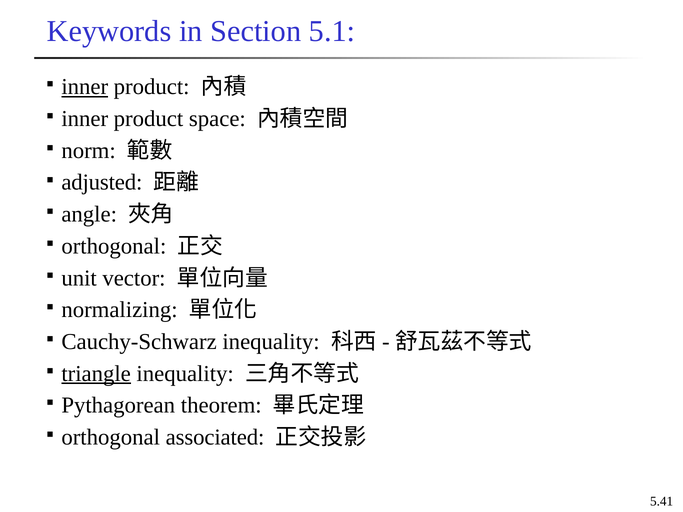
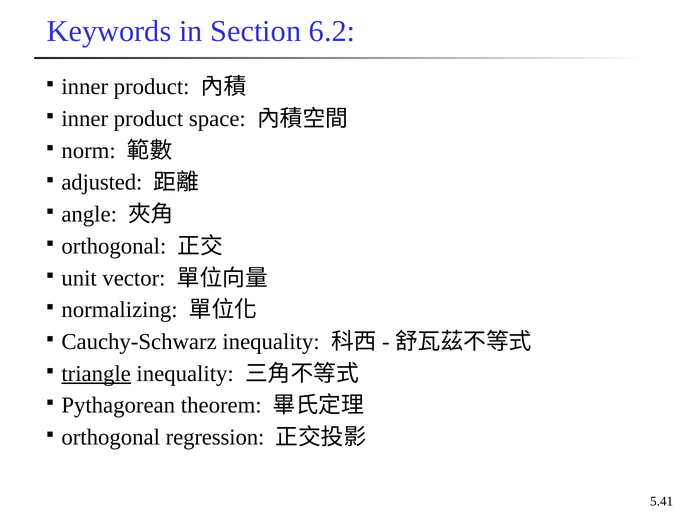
5.1: 5.1 -> 6.2 (332, 31)
inner underline: present -> none (85, 87)
associated: associated -> regression (215, 437)
